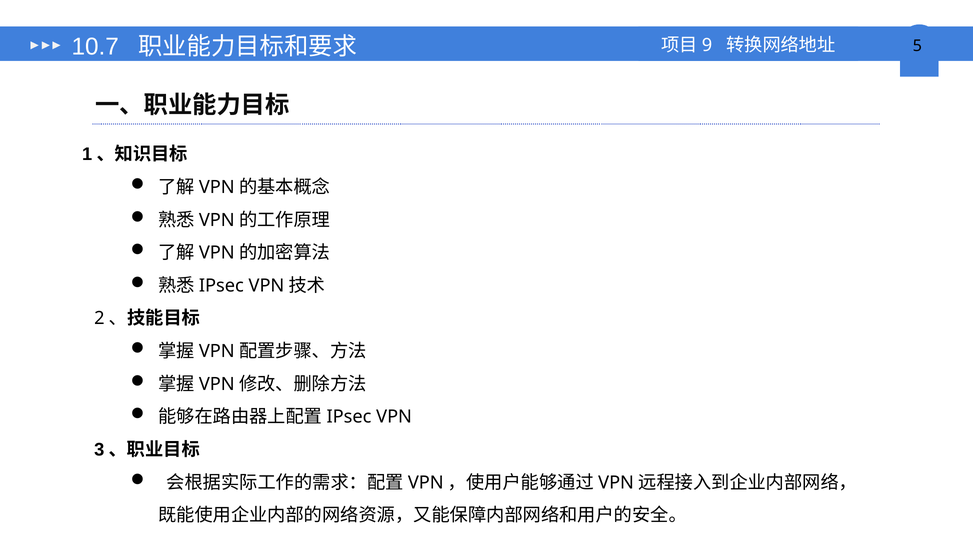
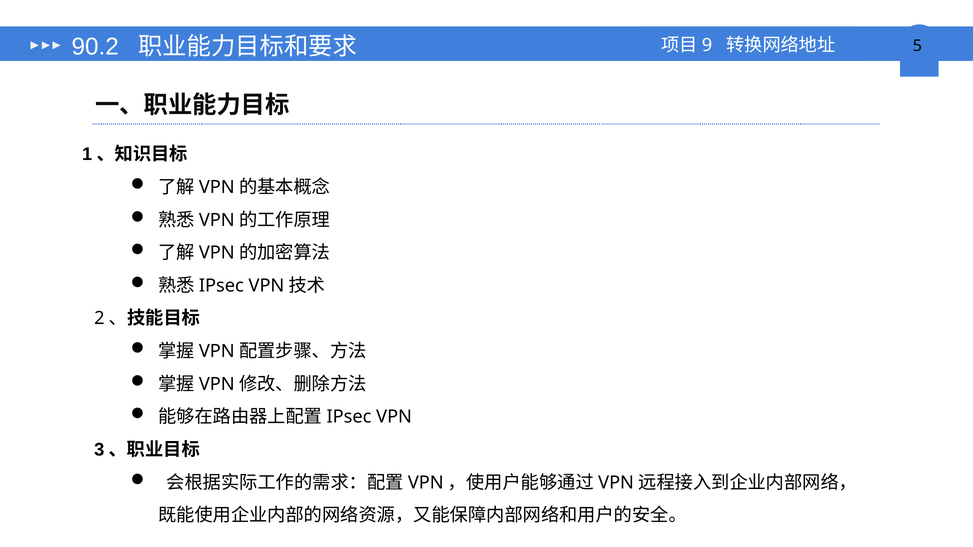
10.7: 10.7 -> 90.2 (95, 47)
